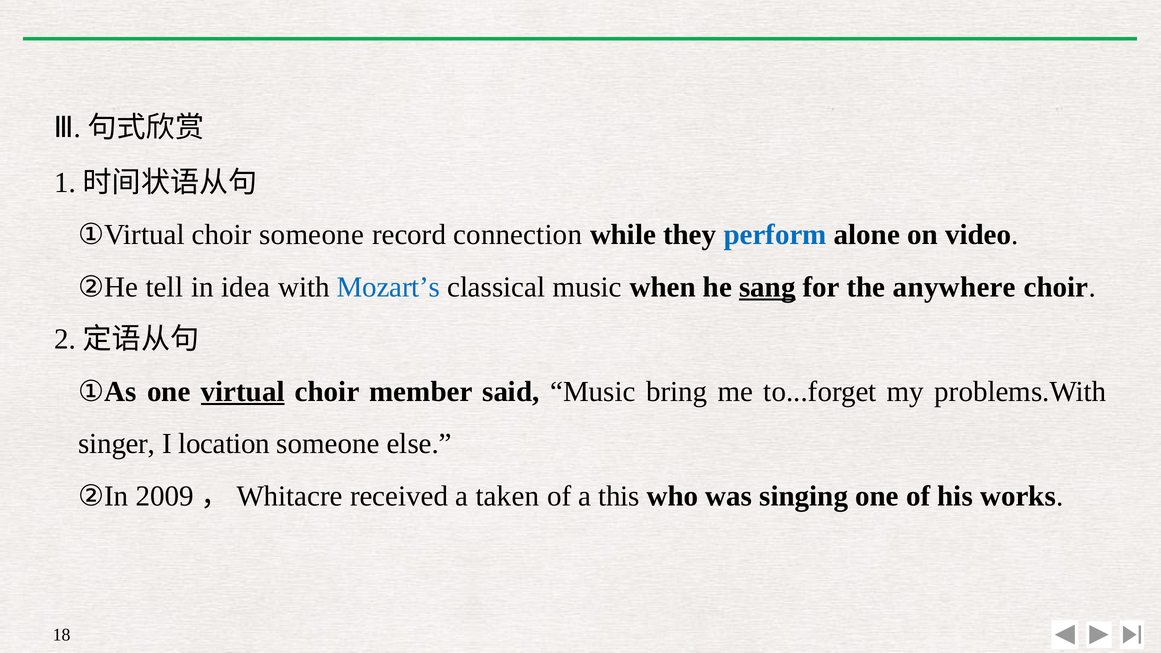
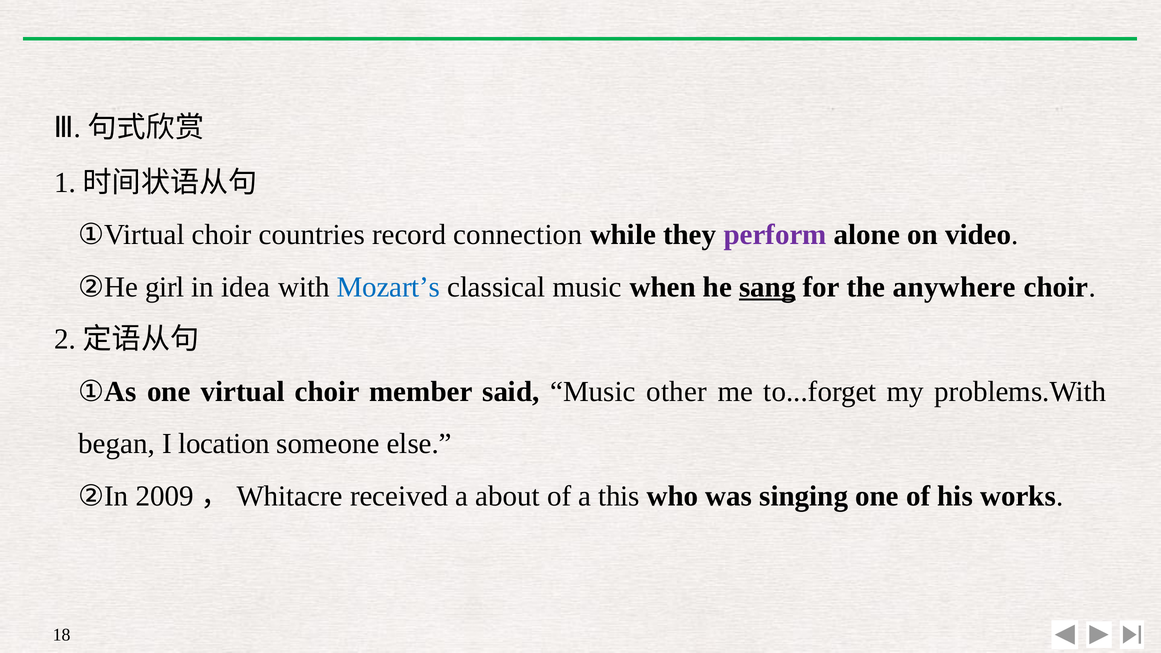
choir someone: someone -> countries (312, 235)
perform colour: blue -> purple (775, 235)
tell: tell -> girl (165, 287)
virtual underline: present -> none (243, 392)
bring: bring -> other (677, 392)
singer: singer -> began (117, 444)
taken: taken -> about (508, 496)
